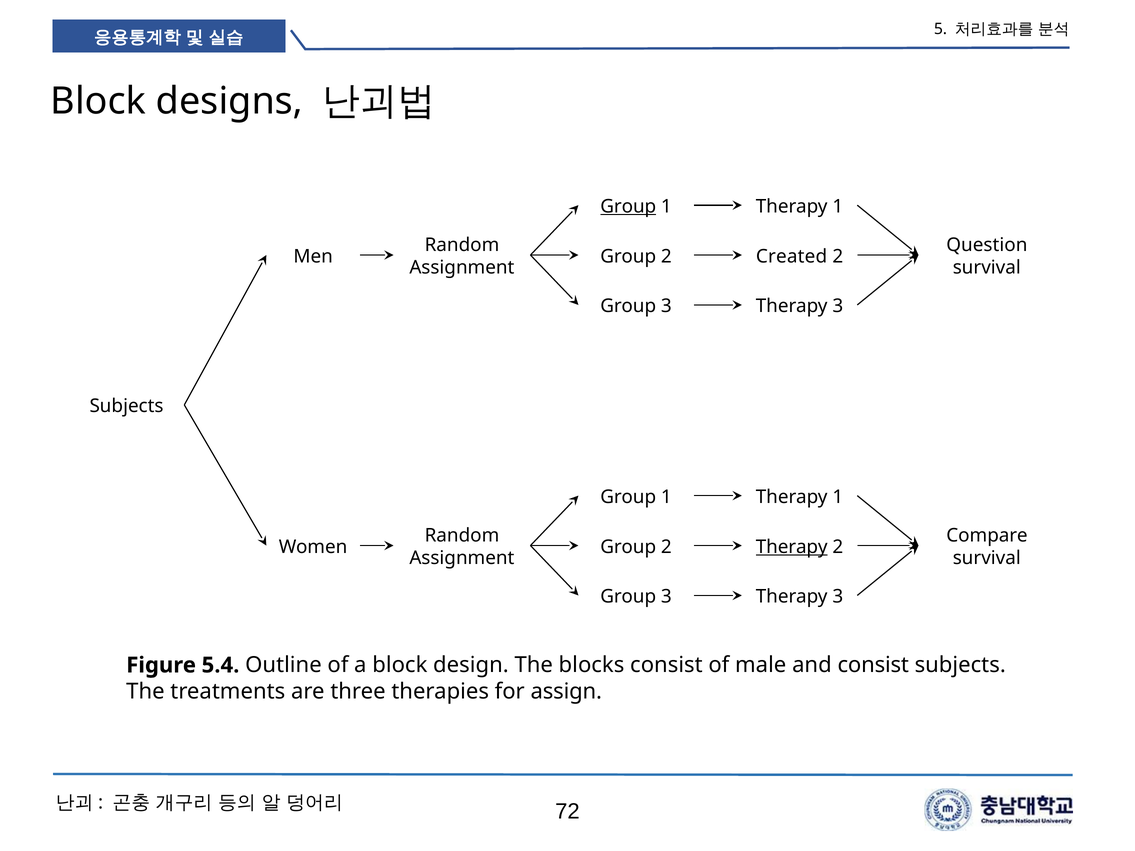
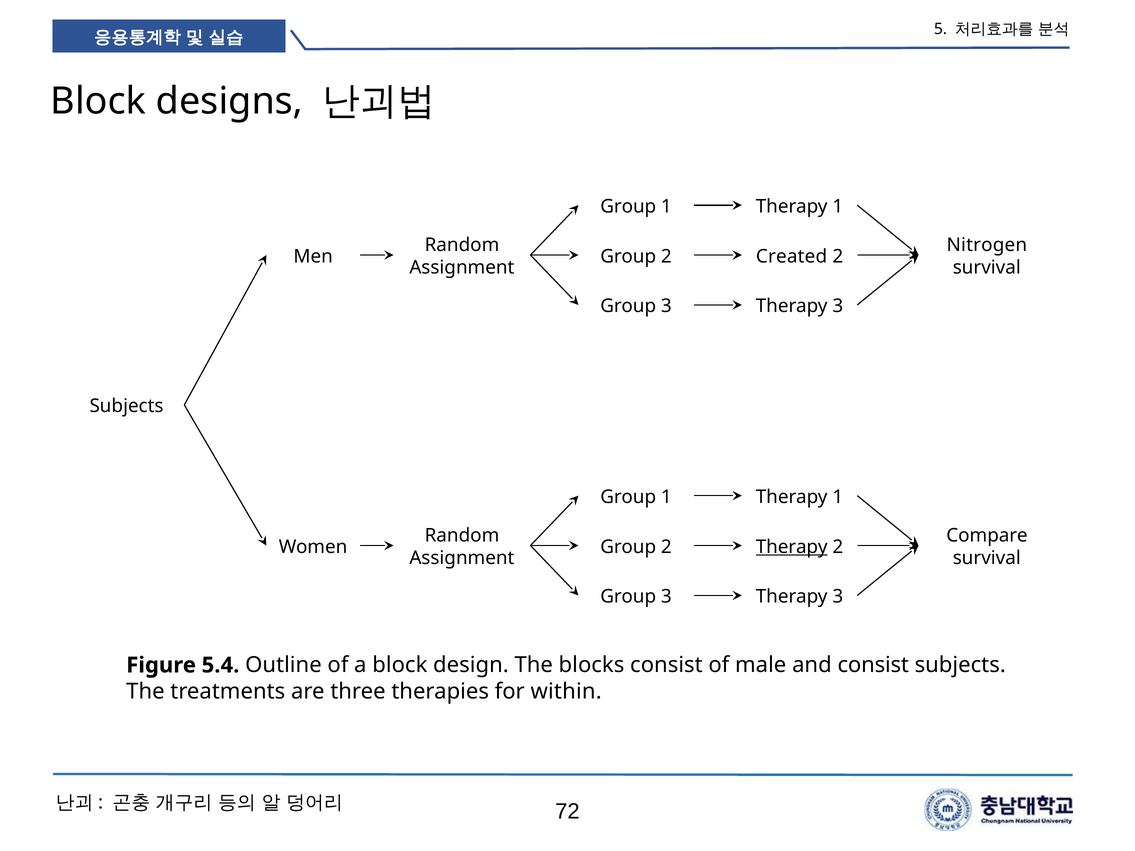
Group underline: present -> none (628, 207)
Question: Question -> Nitrogen (987, 245)
assign: assign -> within (566, 692)
